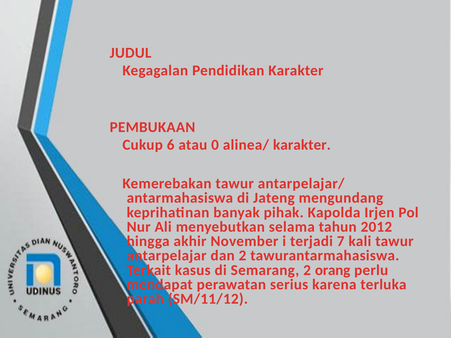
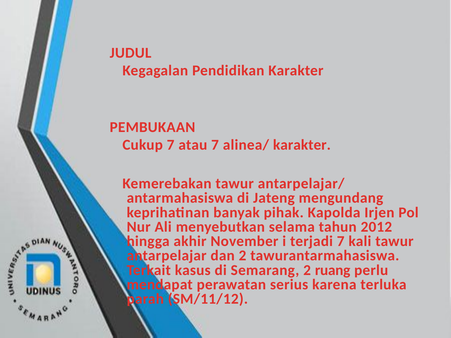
Cukup 6: 6 -> 7 (171, 145)
atau 0: 0 -> 7 (215, 145)
orang: orang -> ruang (333, 270)
